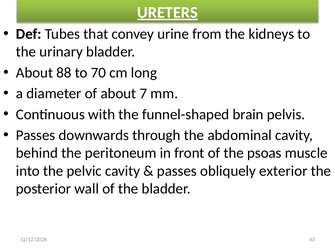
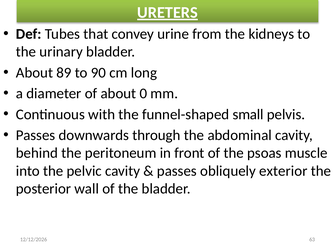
88: 88 -> 89 (64, 73)
70: 70 -> 90 (98, 73)
7: 7 -> 0 (143, 94)
brain: brain -> small (248, 114)
